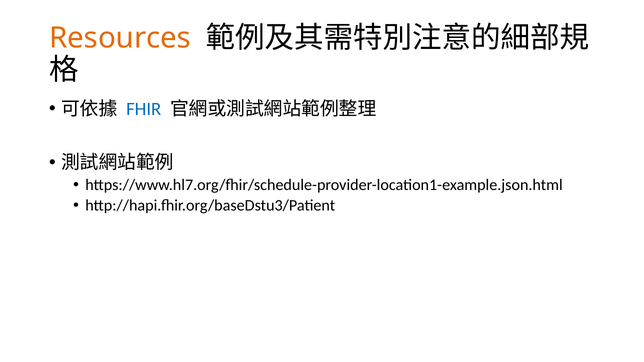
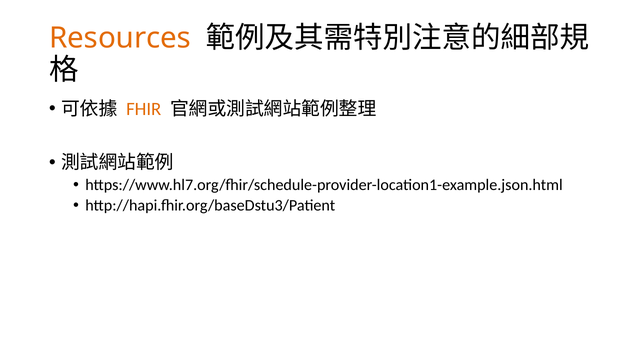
FHIR colour: blue -> orange (144, 109)
